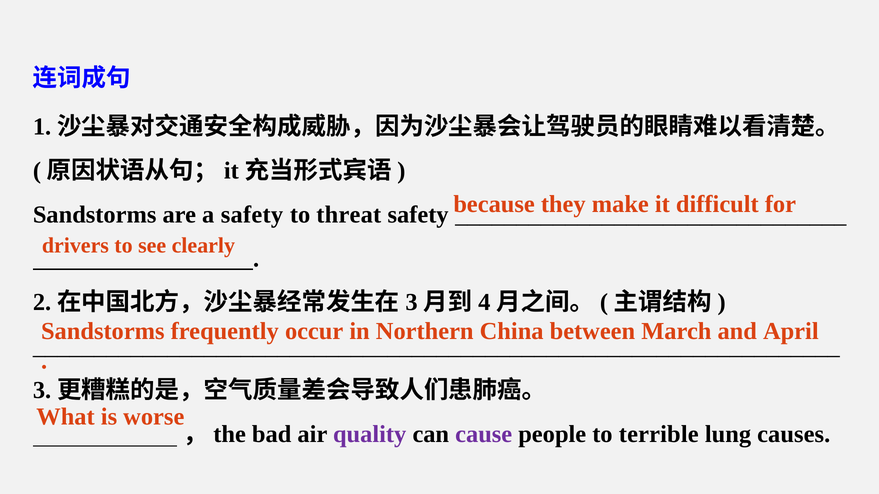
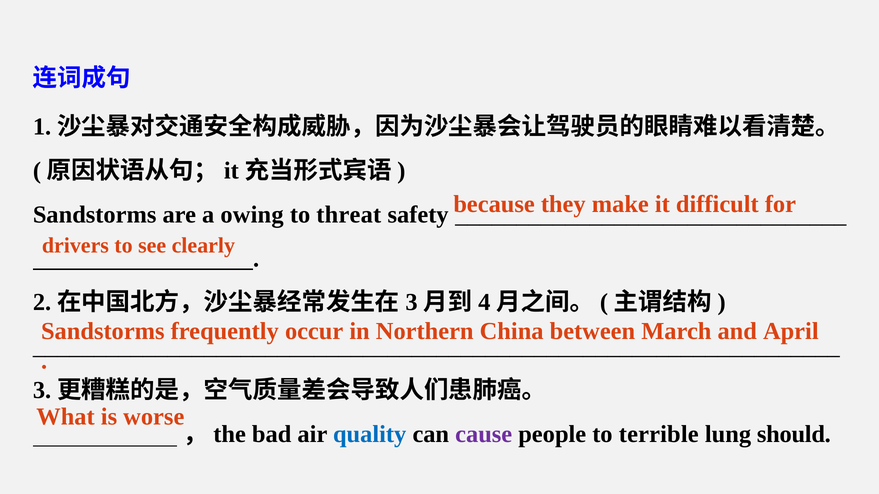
a safety: safety -> owing (252, 215)
quality colour: purple -> blue (370, 435)
causes: causes -> should (794, 435)
